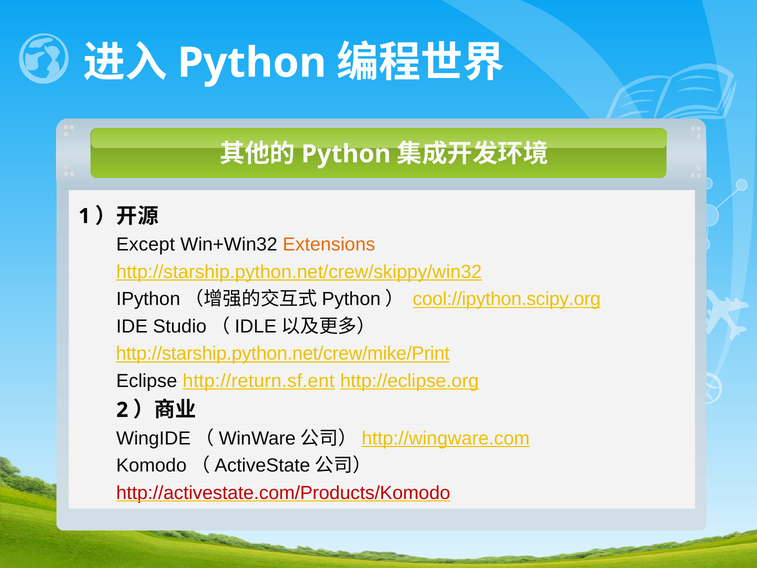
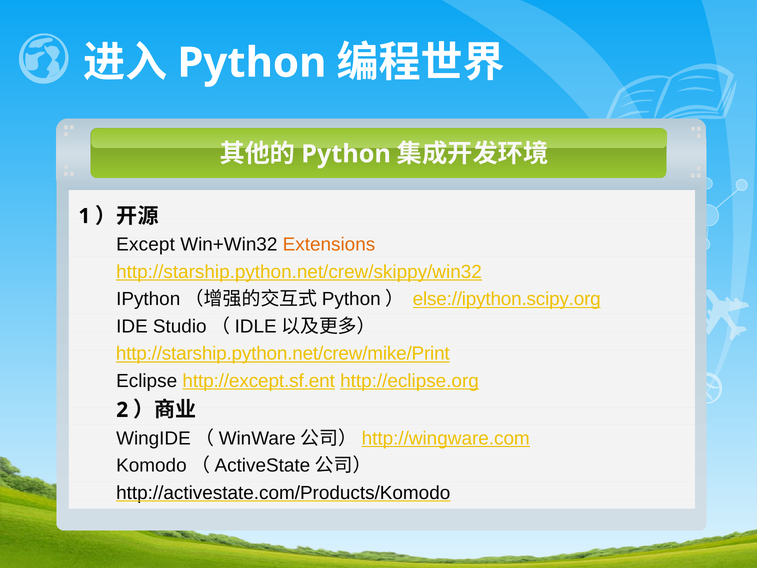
cool://ipython.scipy.org: cool://ipython.scipy.org -> else://ipython.scipy.org (507, 299)
http://return.sf.ent: http://return.sf.ent -> http://except.sf.ent (259, 381)
http://activestate.com/Products/Komodo colour: red -> black (283, 493)
